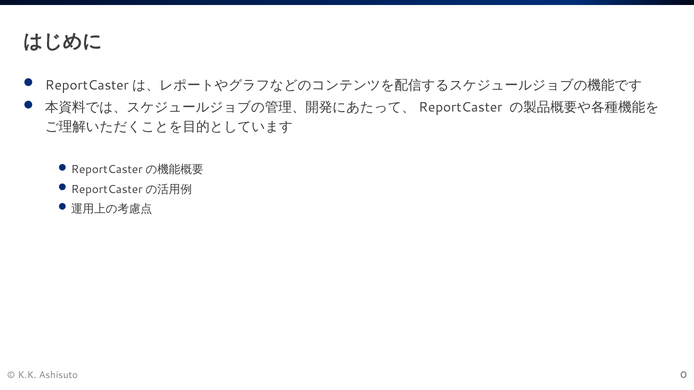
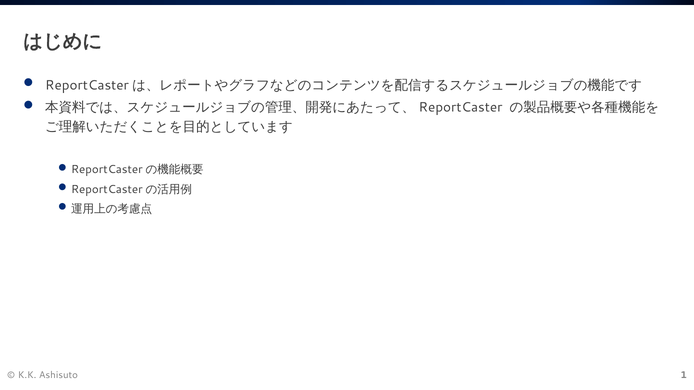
0: 0 -> 1 (684, 376)
